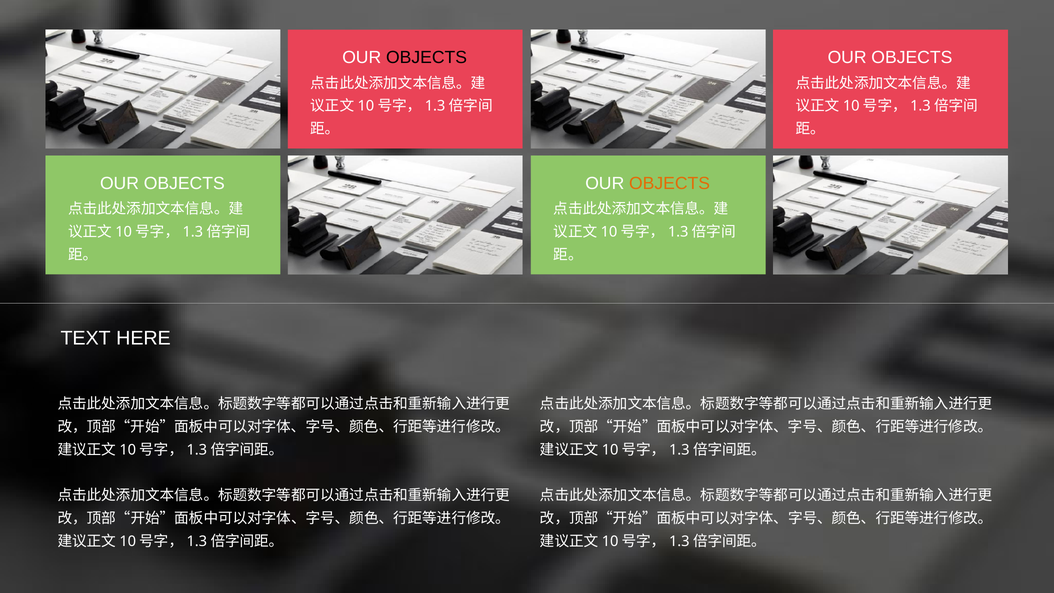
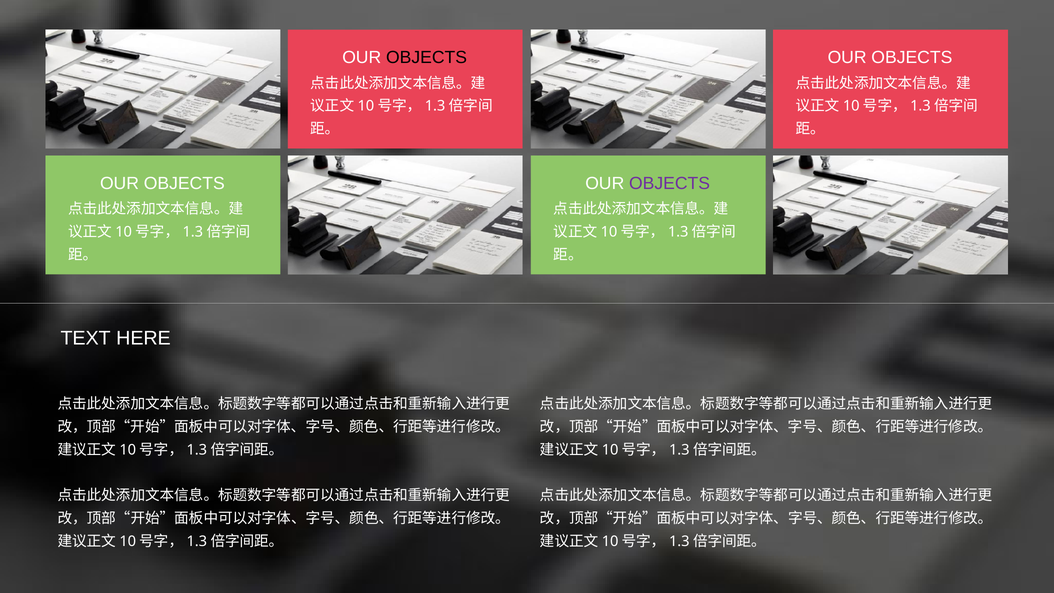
OBJECTS colour: orange -> purple (670, 183)
